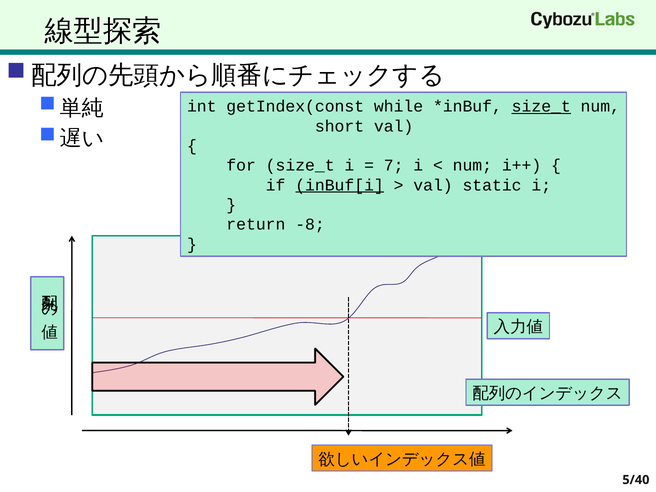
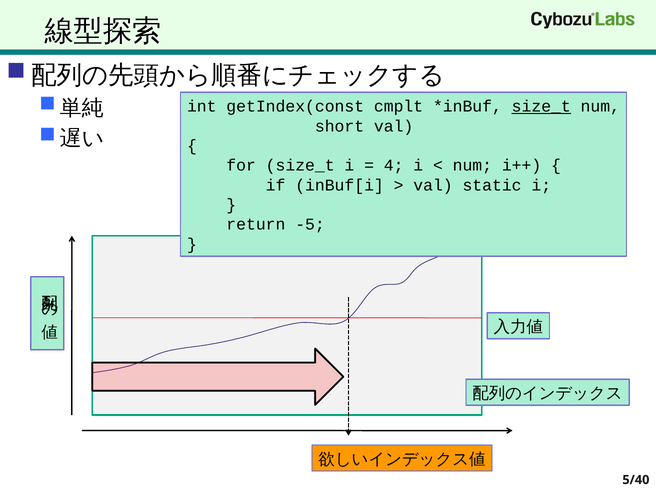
while: while -> cmplt (399, 106)
7: 7 -> 4 (394, 165)
inBuf[i underline: present -> none (340, 185)
-8: -8 -> -5 (310, 225)
